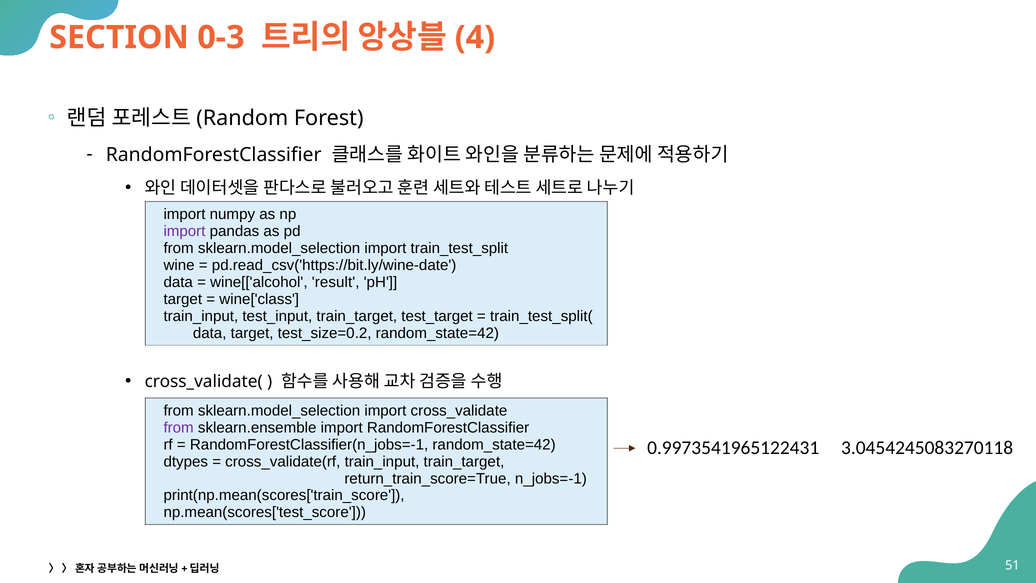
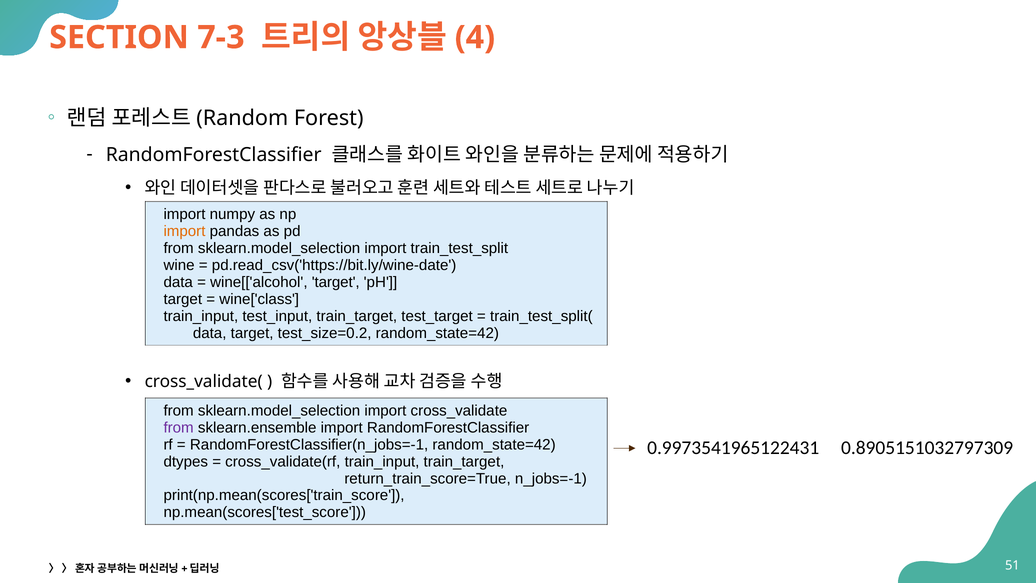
0-3: 0-3 -> 7-3 (221, 37)
import colour: purple -> orange (184, 231)
wine[['alcohol result: result -> target (336, 282)
3.0454245083270118: 3.0454245083270118 -> 0.8905151032797309 (927, 448)
